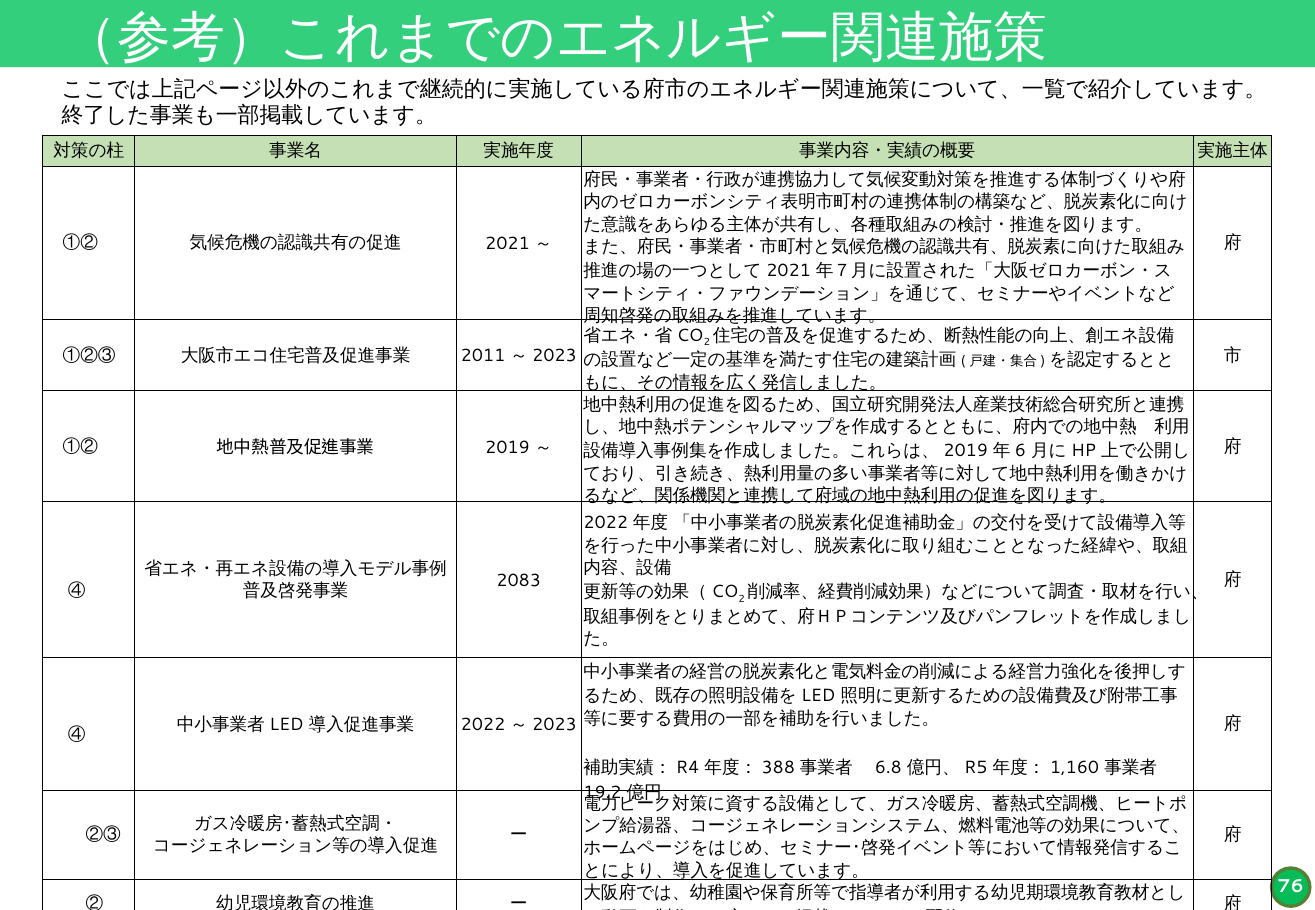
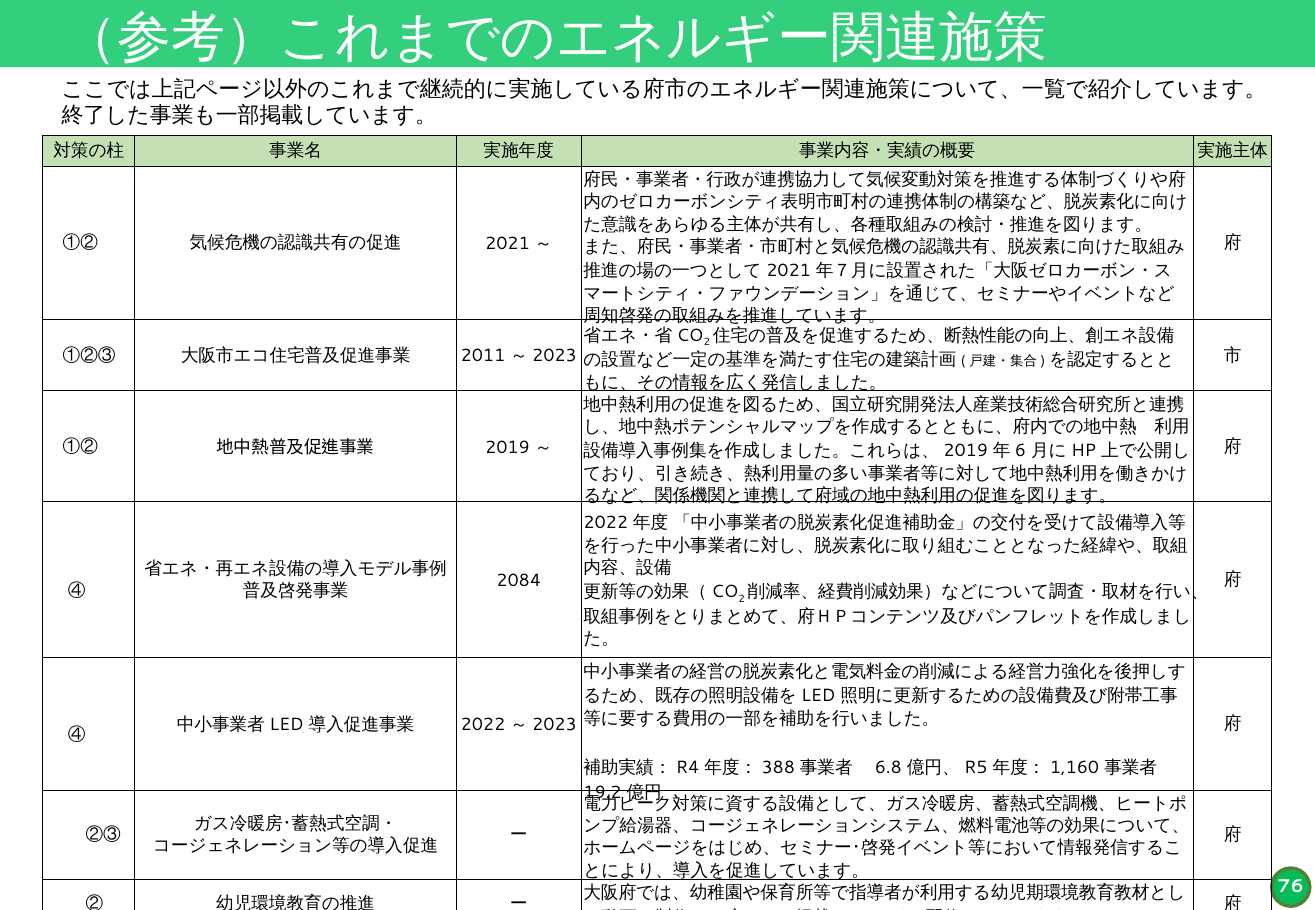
2083: 2083 -> 2084 (519, 581)
